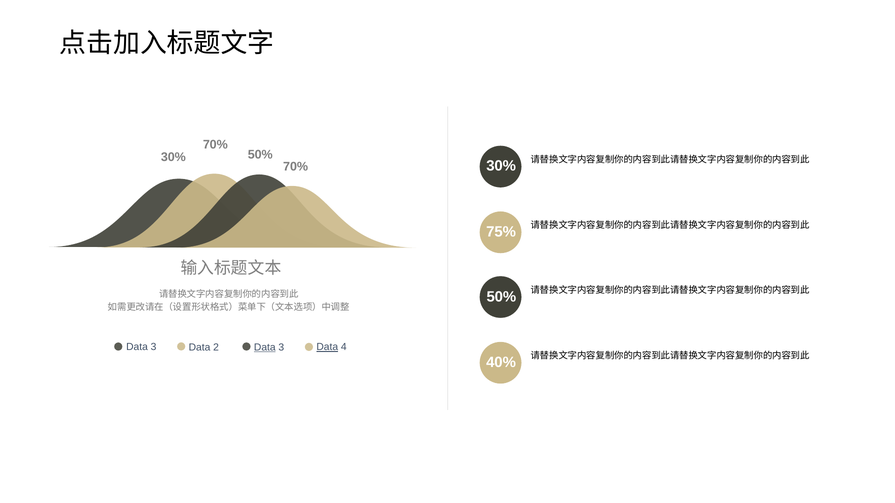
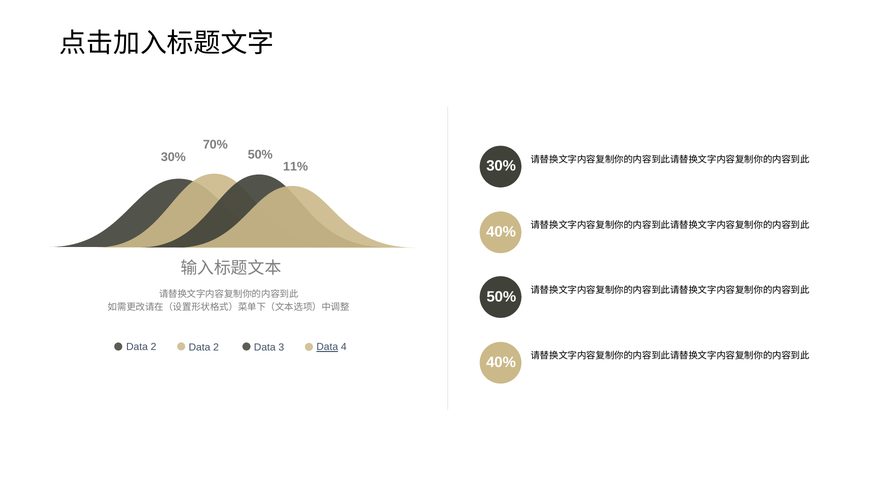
70%: 70% -> 11% (296, 167)
75%: 75% -> 40% (501, 232)
3: 3 -> 2 (154, 347)
Data underline: present -> none (265, 347)
